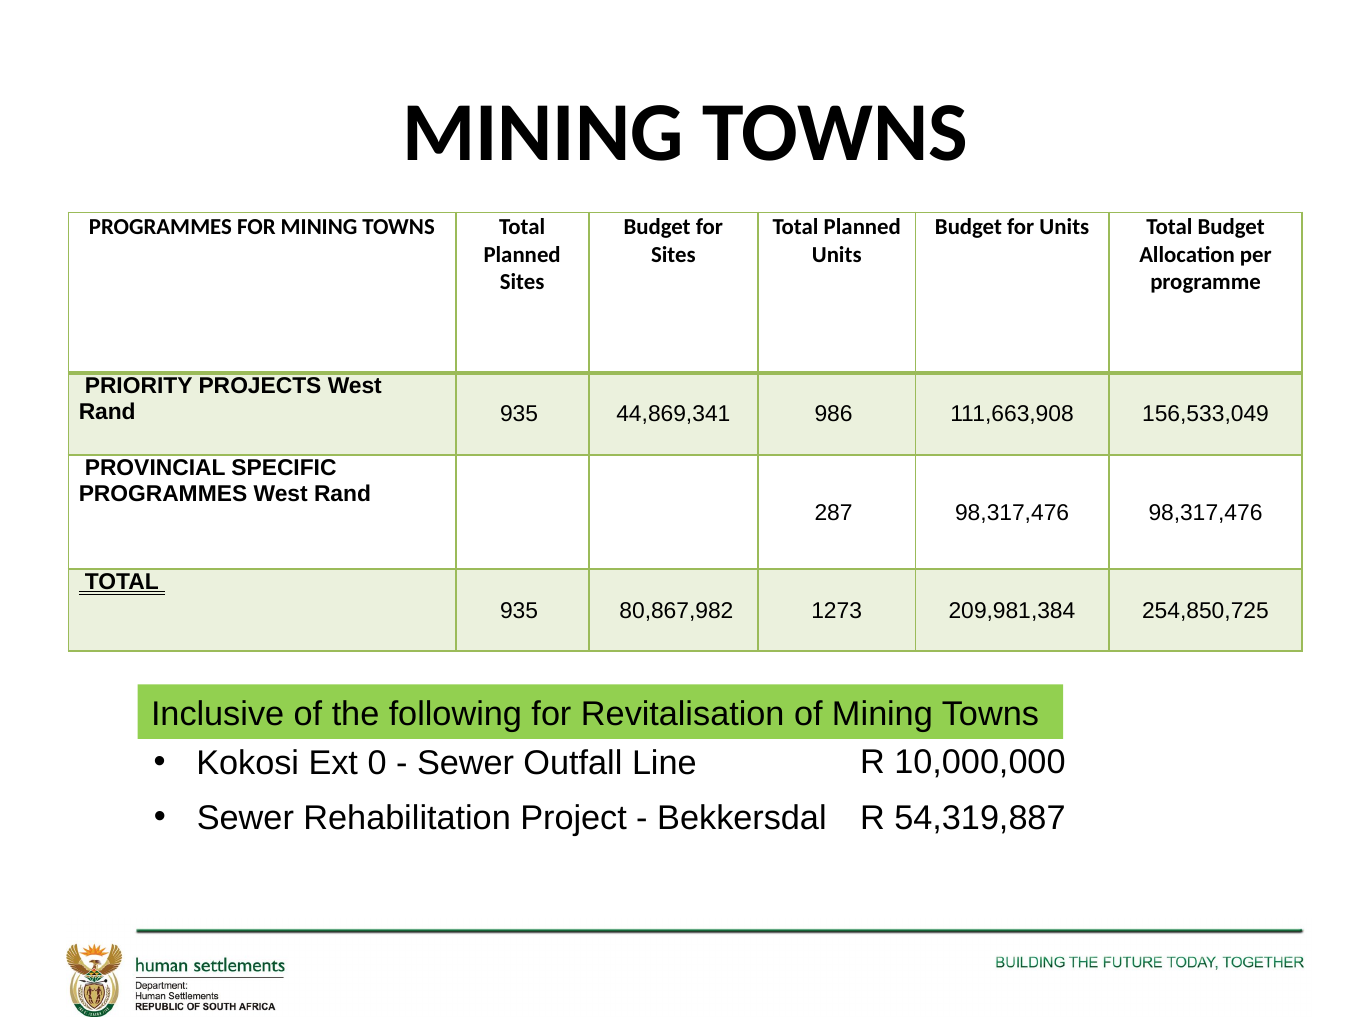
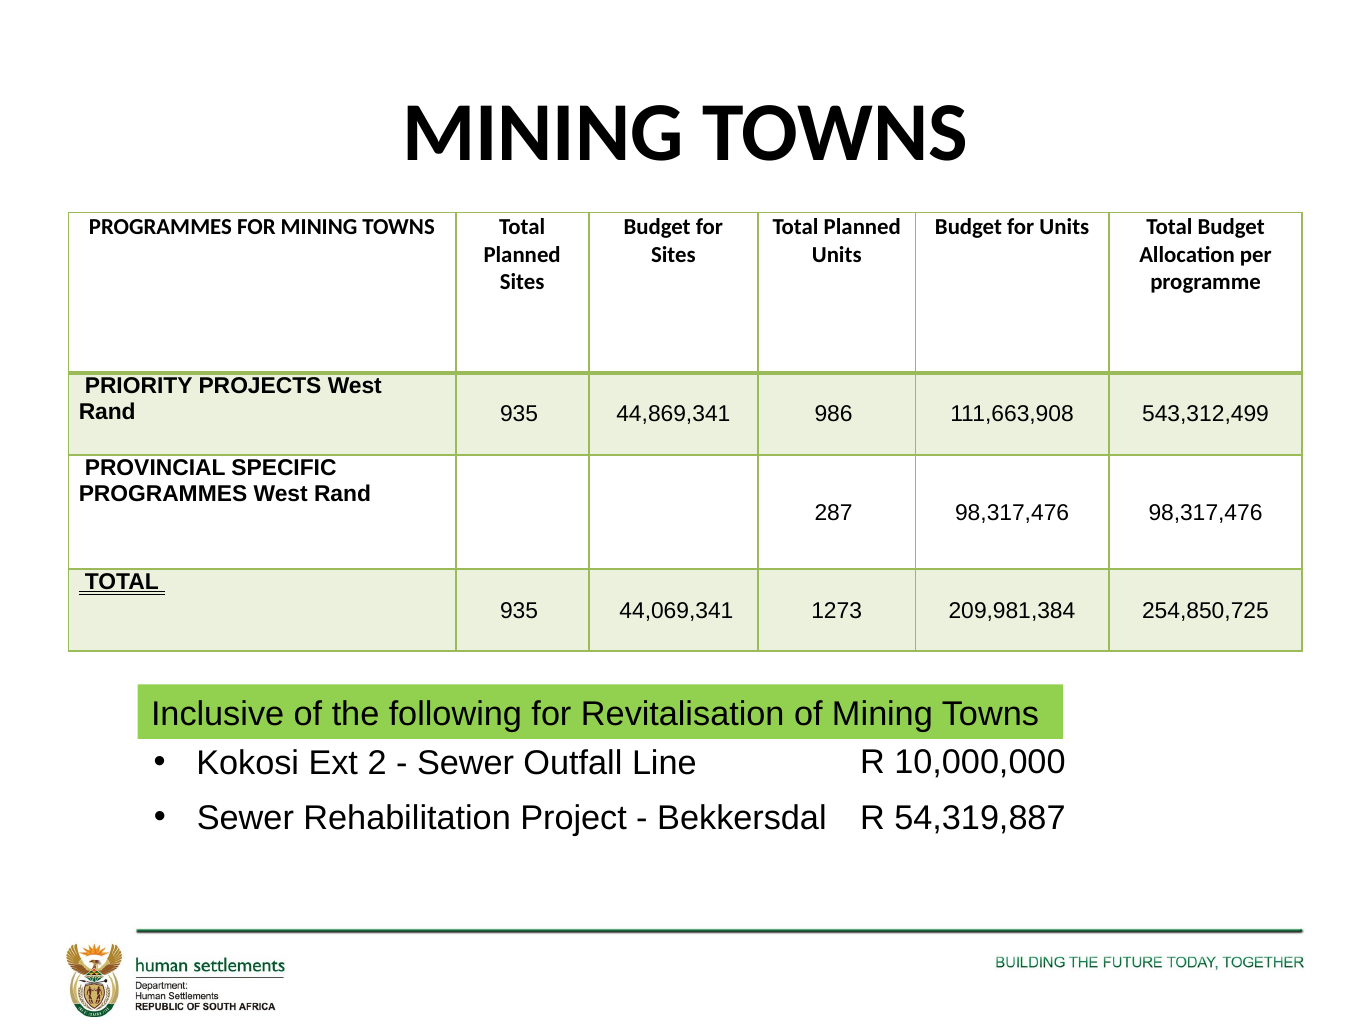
156,533,049: 156,533,049 -> 543,312,499 (1206, 415)
80,867,982: 80,867,982 -> 44,069,341 (676, 611)
0: 0 -> 2 (377, 763)
